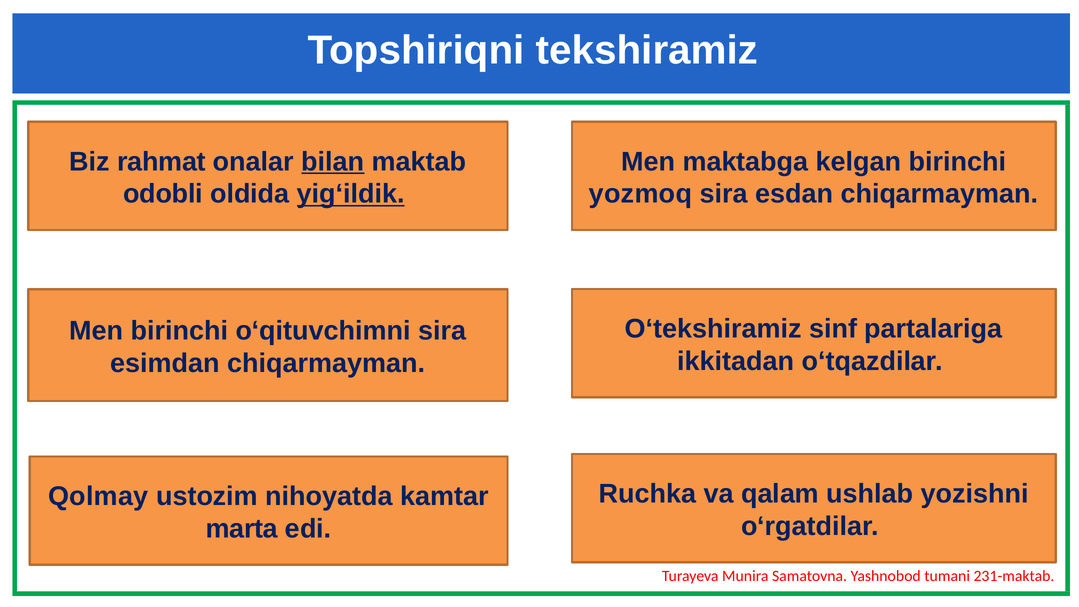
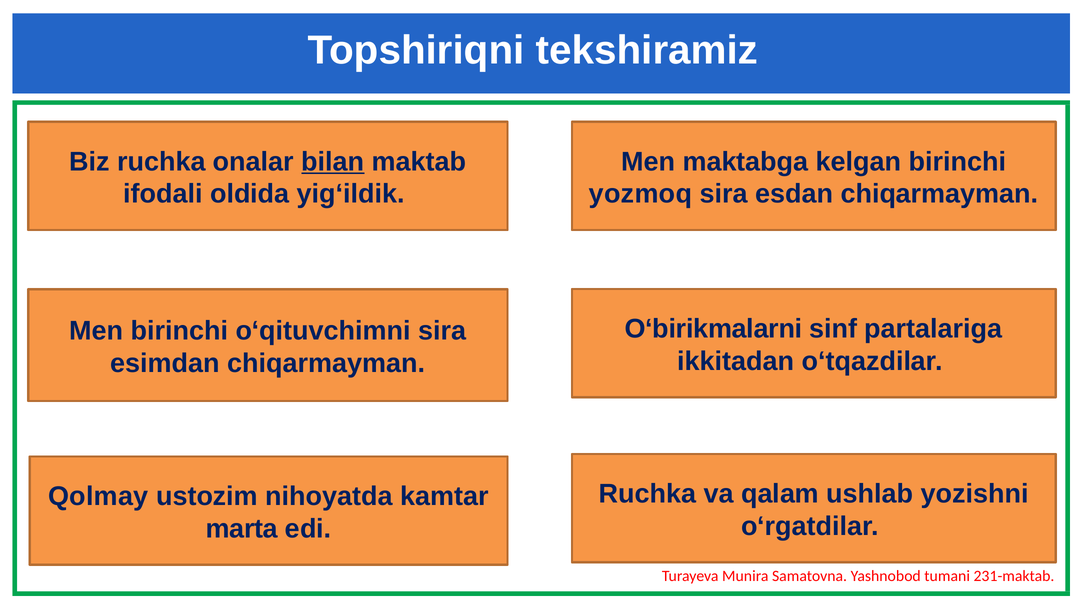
Biz rahmat: rahmat -> ruchka (161, 162)
odobli: odobli -> ifodali (163, 194)
yig‘ildik underline: present -> none (351, 194)
O‘tekshiramiz: O‘tekshiramiz -> O‘birikmalarni (713, 329)
